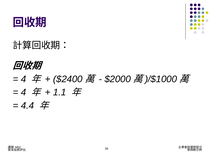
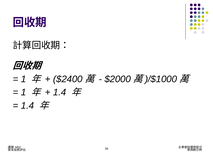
4: 4 -> 1 (24, 79)
4: 4 -> 1 (24, 92)
1.1: 1.1 -> 1.4 (60, 92)
4.4: 4.4 -> 1.4 (28, 105)
